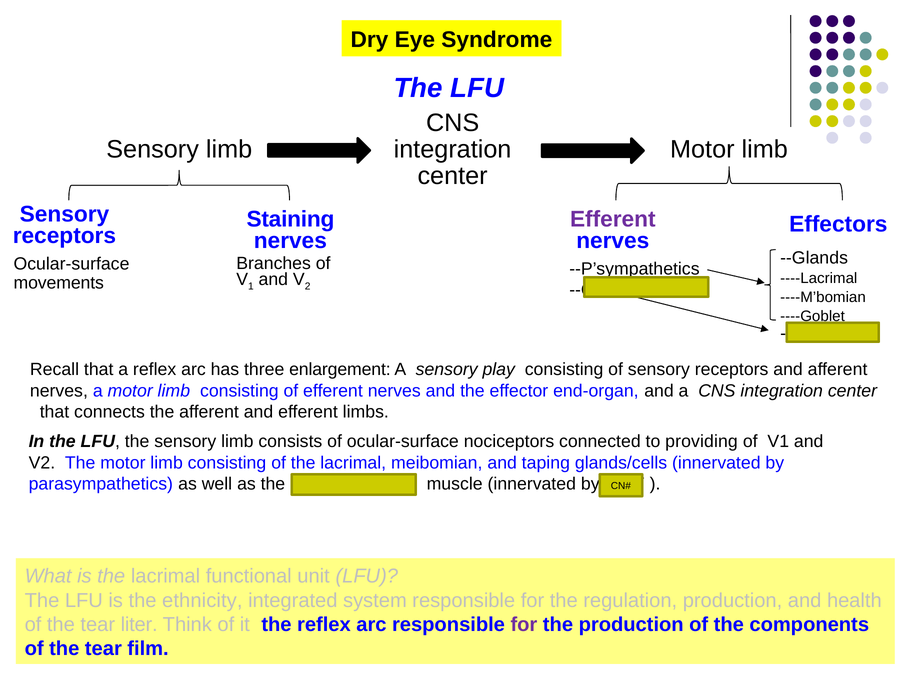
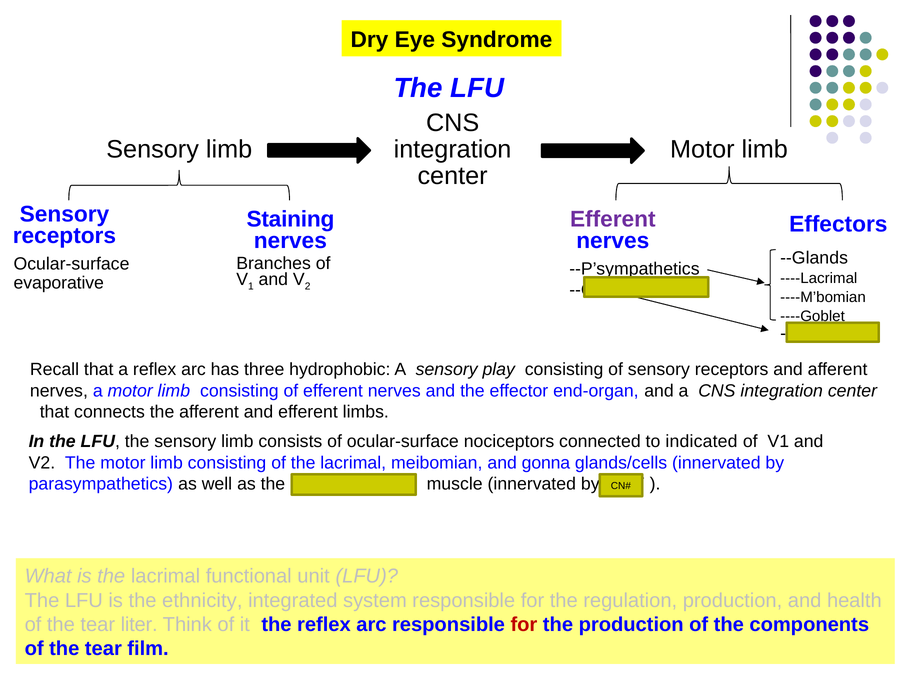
movements: movements -> evaporative (59, 283)
enlargement: enlargement -> hydrophobic (340, 370)
providing: providing -> indicated (701, 441)
taping: taping -> gonna (546, 463)
for colour: purple -> red (524, 625)
